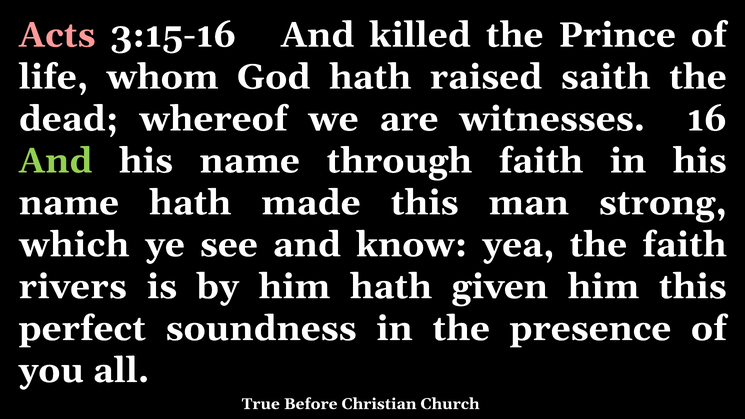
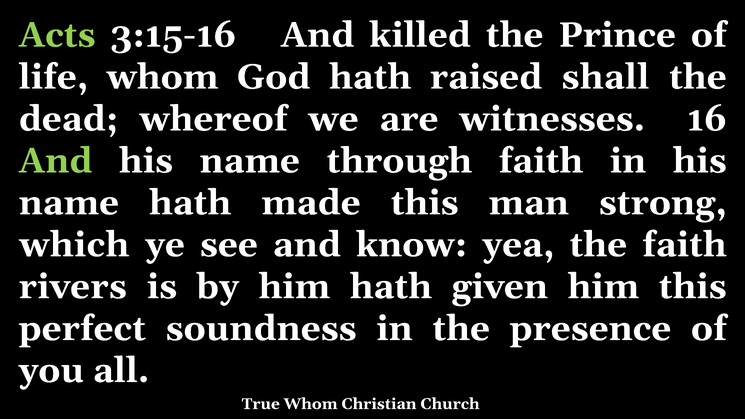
Acts colour: pink -> light green (57, 35)
saith: saith -> shall (605, 77)
True Before: Before -> Whom (311, 404)
